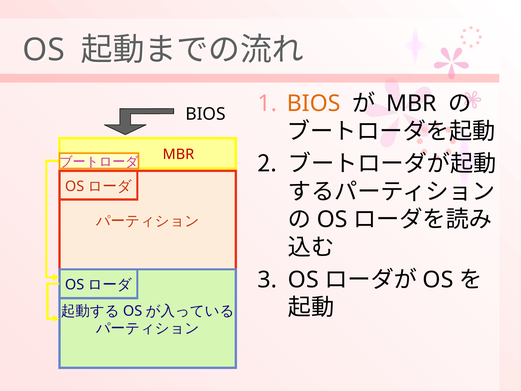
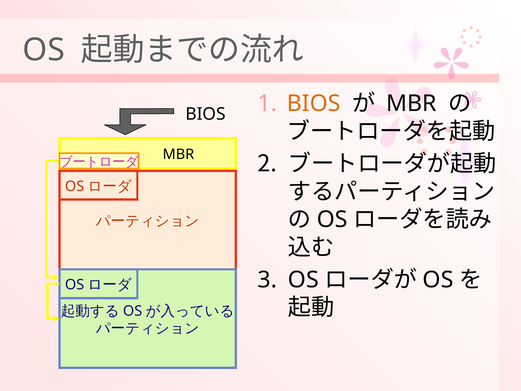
MBR colour: red -> black (178, 154)
